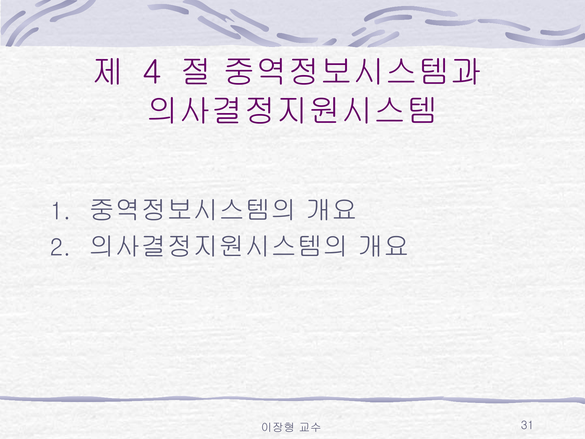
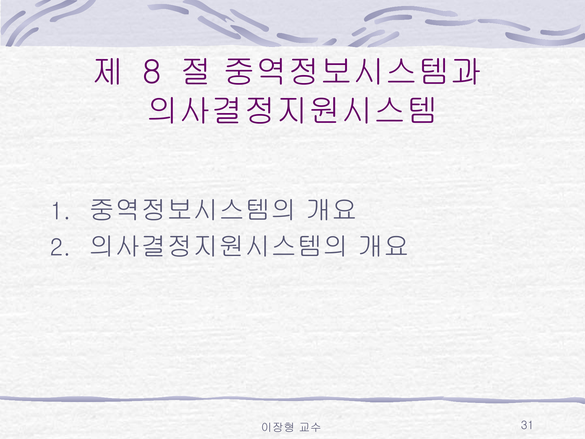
4: 4 -> 8 (152, 72)
